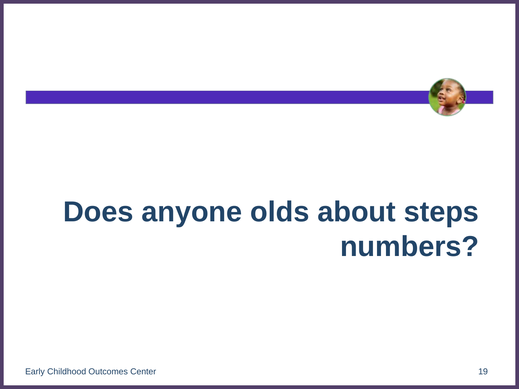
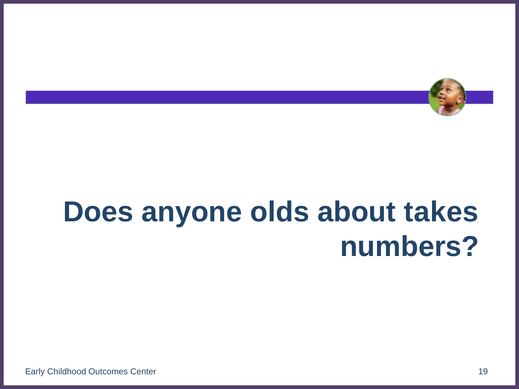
steps: steps -> takes (441, 212)
